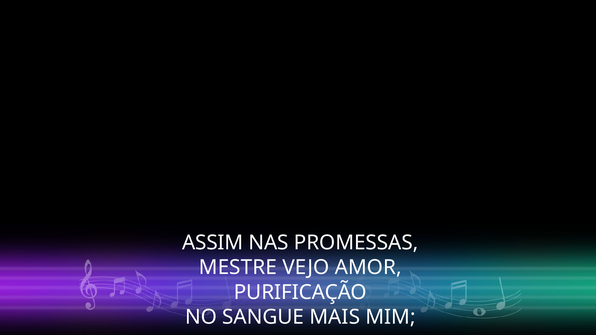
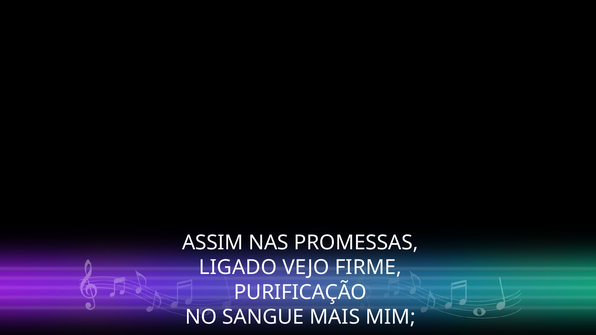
MESTRE: MESTRE -> LIGADO (238, 268)
AMOR: AMOR -> FIRME (368, 268)
